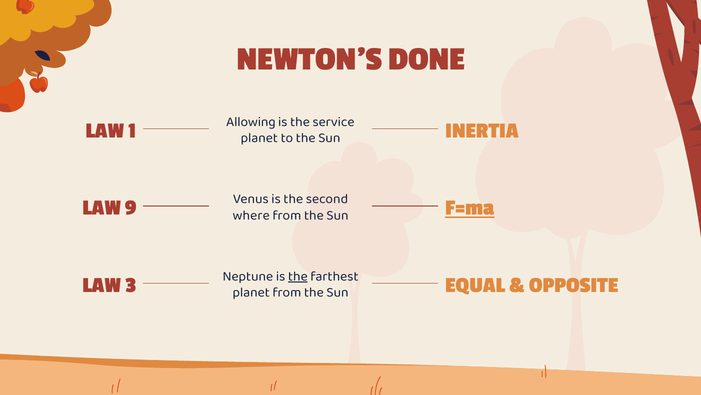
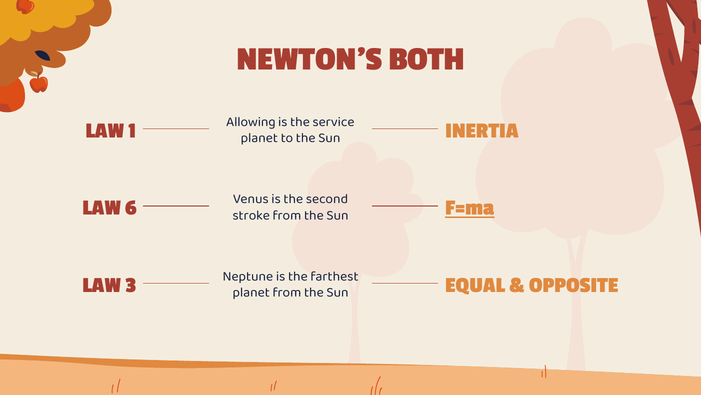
DONE: DONE -> BOTH (427, 58)
9: 9 -> 6 (131, 207)
where: where -> stroke (251, 215)
the underline: present -> none (298, 276)
